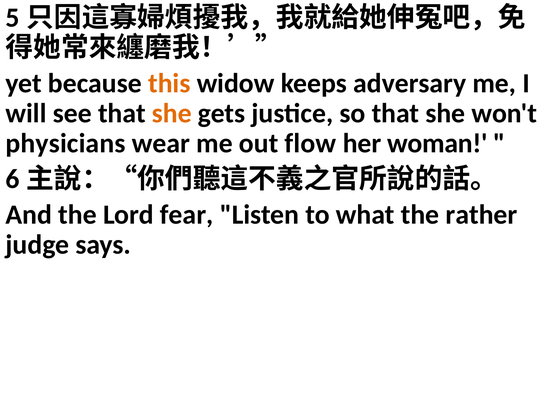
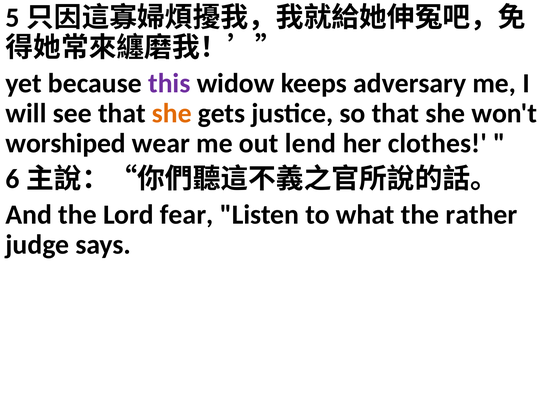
this colour: orange -> purple (169, 83)
physicians: physicians -> worshiped (66, 143)
flow: flow -> lend (310, 143)
woman: woman -> clothes (437, 143)
